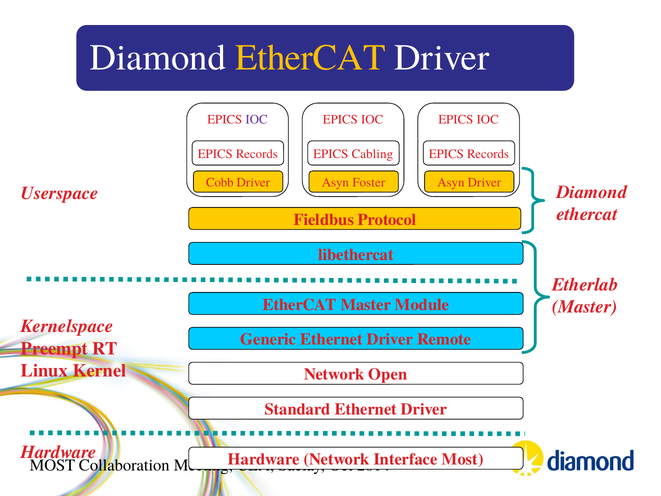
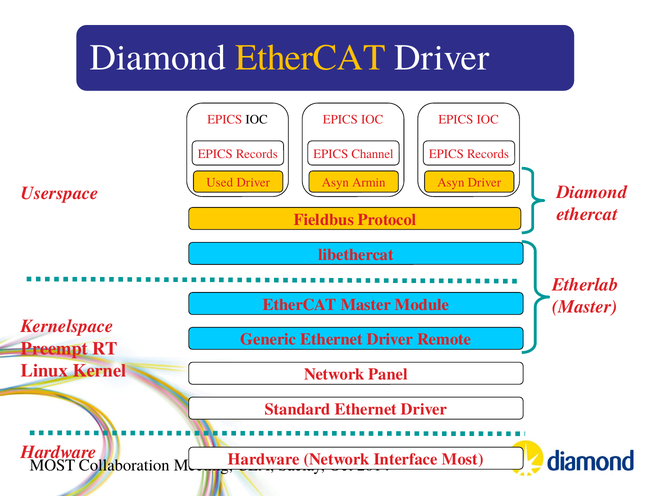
IOC colour: purple -> black (257, 119)
Cabling: Cabling -> Channel (373, 154)
Cobb: Cobb -> Used (220, 182)
Foster: Foster -> Armin (369, 182)
Open: Open -> Panel (388, 374)
